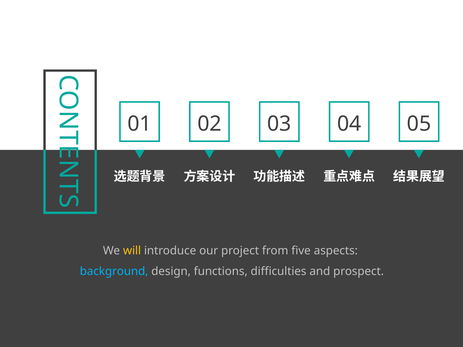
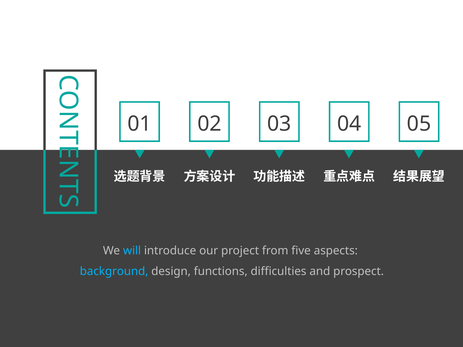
will colour: yellow -> light blue (132, 251)
